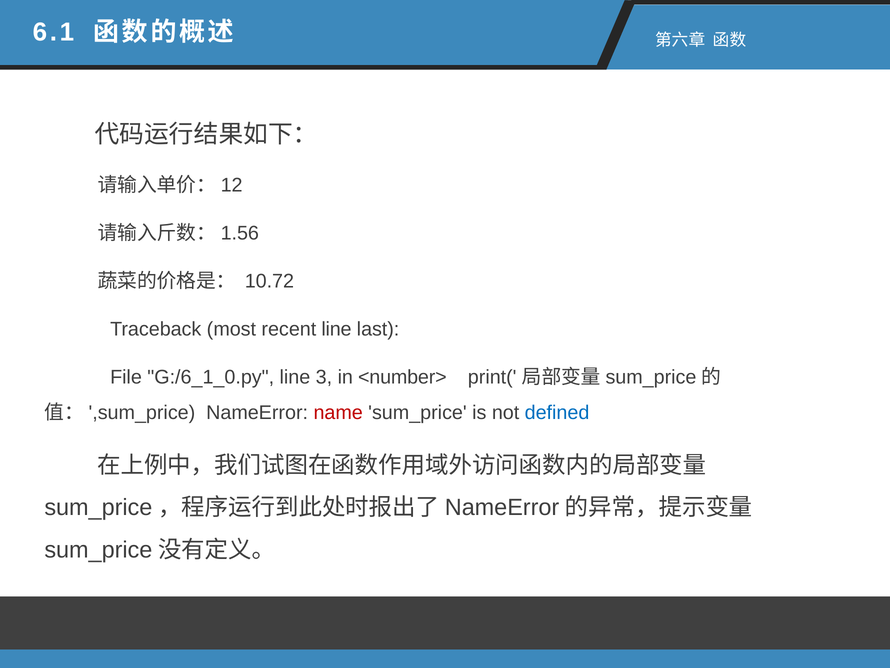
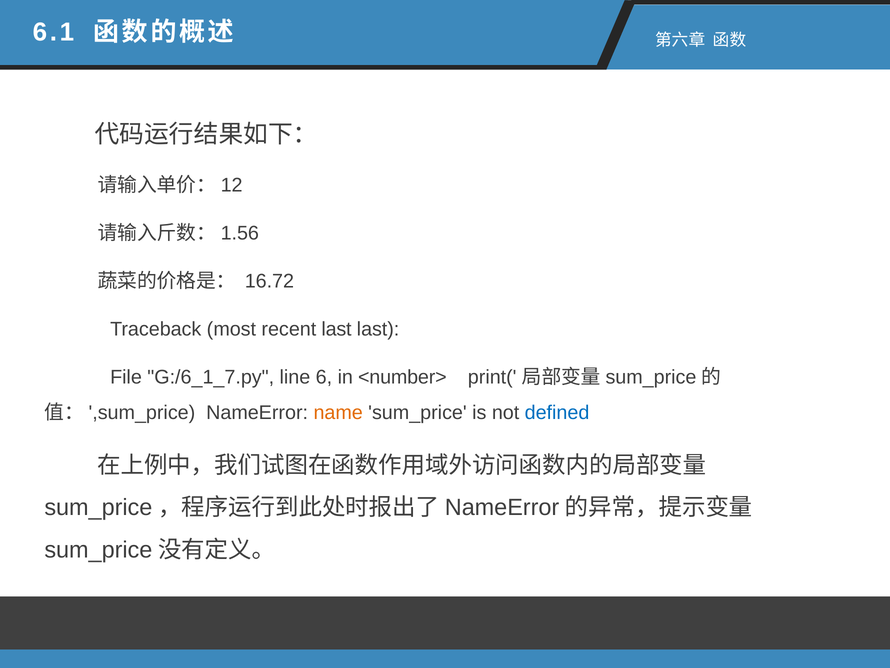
10.72: 10.72 -> 16.72 (269, 281)
recent line: line -> last (337, 329)
G:/6_1_0.py: G:/6_1_0.py -> G:/6_1_7.py (211, 377)
3: 3 -> 6 (324, 377)
name colour: red -> orange (338, 412)
